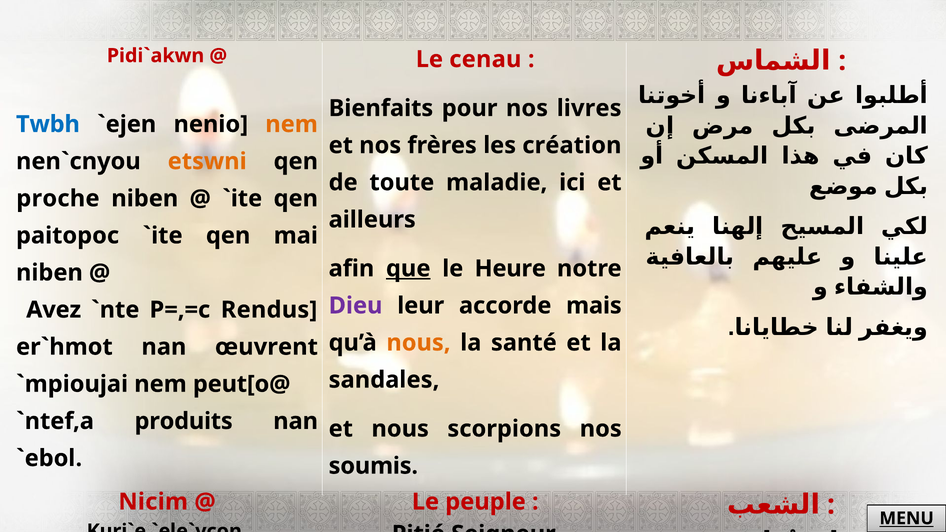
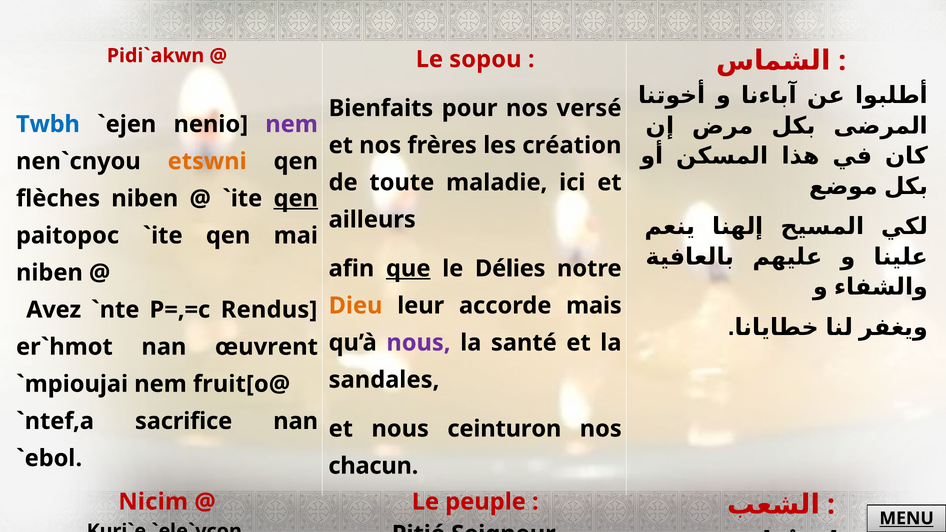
cenau: cenau -> sopou (485, 59)
livres: livres -> versé (589, 108)
nem colour: orange -> purple (292, 124)
proche: proche -> flèches (58, 199)
qen underline: none -> present (296, 199)
Heure: Heure -> Délies (510, 269)
Dieu colour: purple -> orange (356, 306)
nous colour: orange -> purple (418, 343)
peut[o@: peut[o@ -> fruit[o@ (242, 384)
produits: produits -> sacrifice (184, 421)
scorpions: scorpions -> ceinturon (504, 429)
soumis: soumis -> chacun (373, 466)
